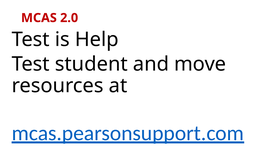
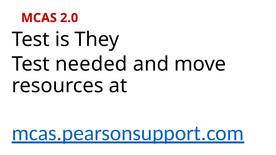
Help: Help -> They (97, 40)
student: student -> needed (91, 64)
